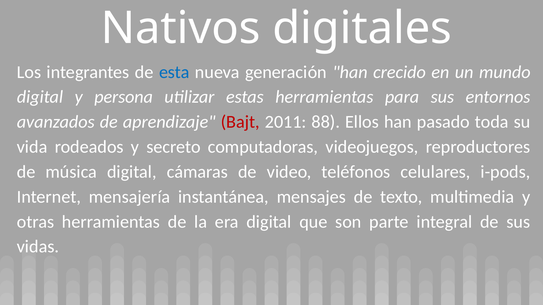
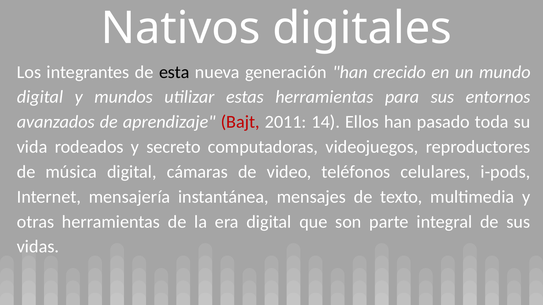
esta colour: blue -> black (174, 72)
persona: persona -> mundos (124, 97)
88: 88 -> 14 (326, 122)
